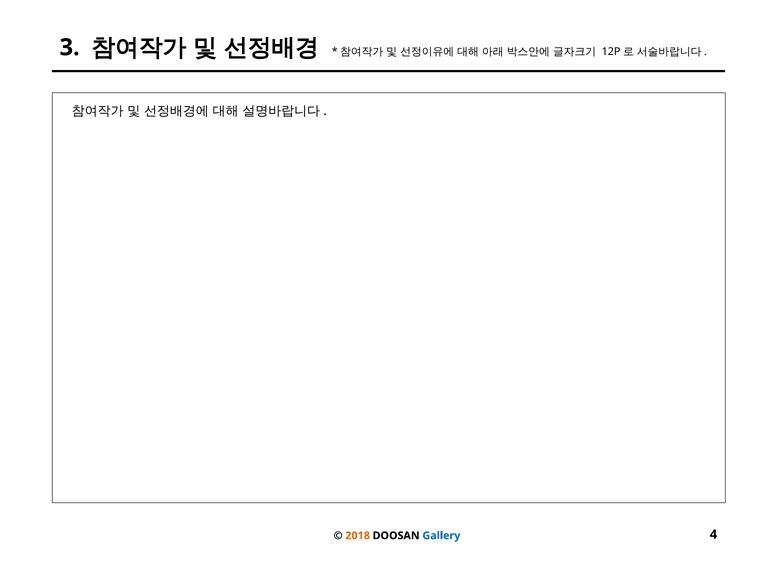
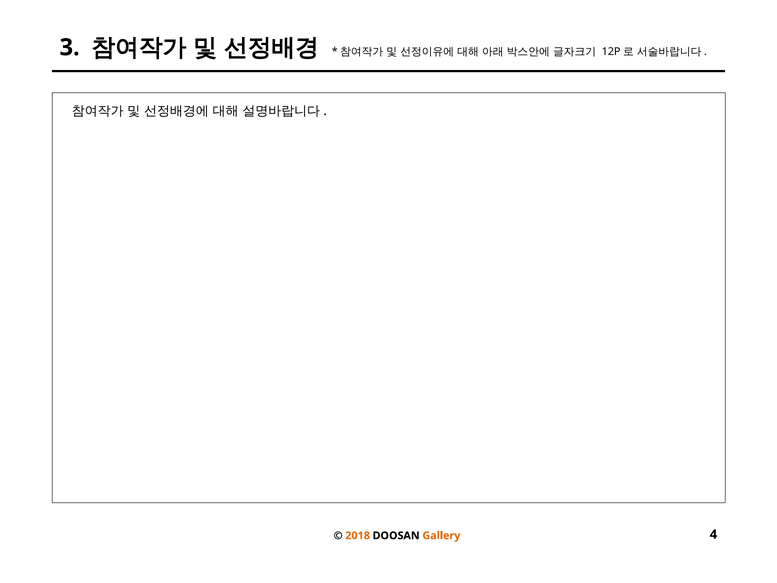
Gallery colour: blue -> orange (441, 535)
